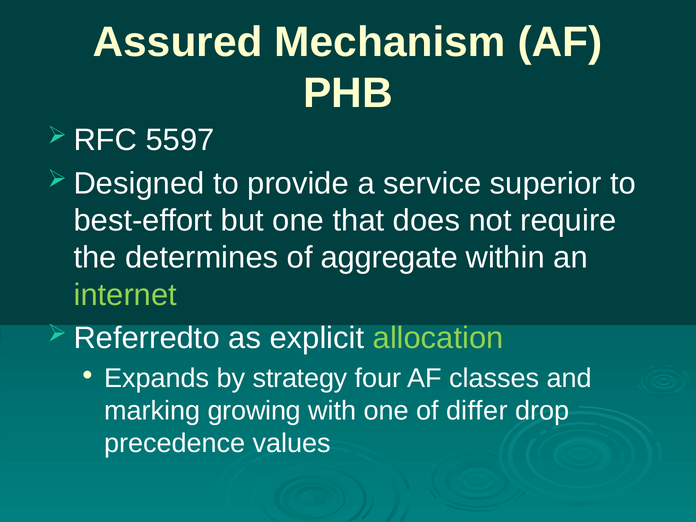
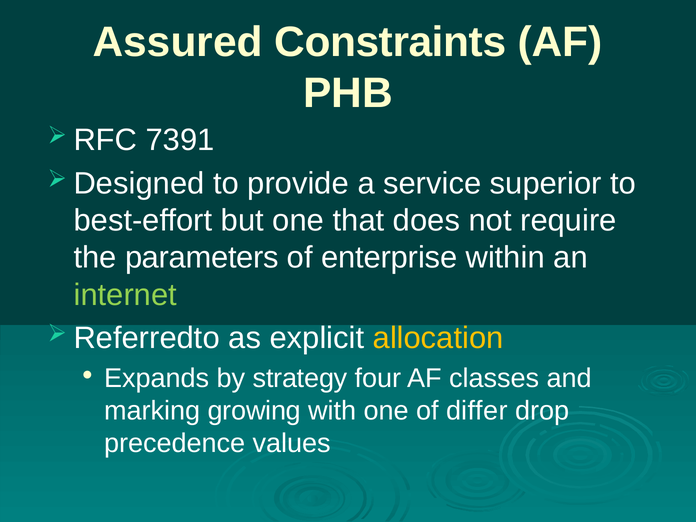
Mechanism: Mechanism -> Constraints (390, 42)
5597: 5597 -> 7391 (180, 140)
determines: determines -> parameters (202, 258)
aggregate: aggregate -> enterprise (389, 258)
allocation colour: light green -> yellow (438, 338)
